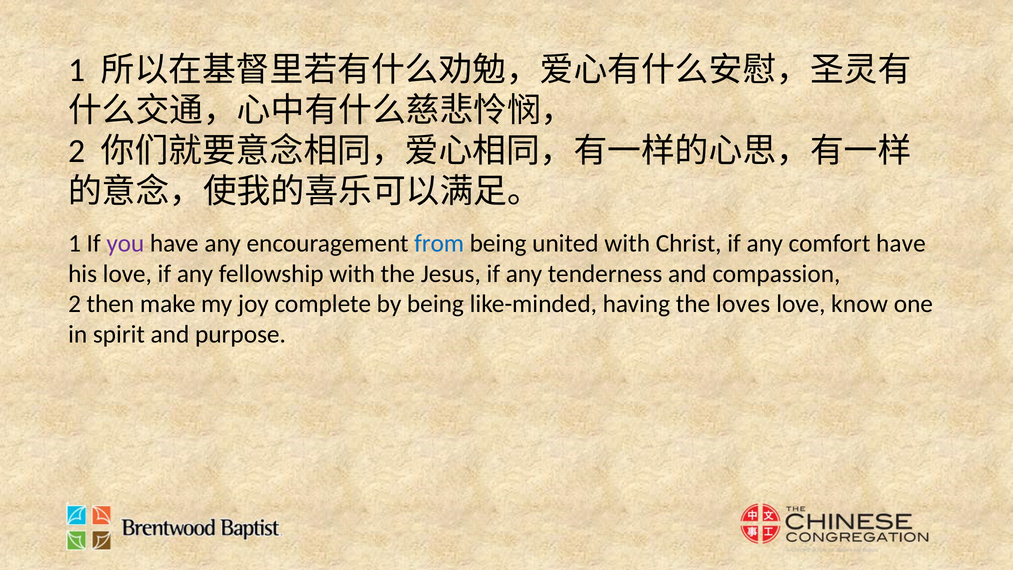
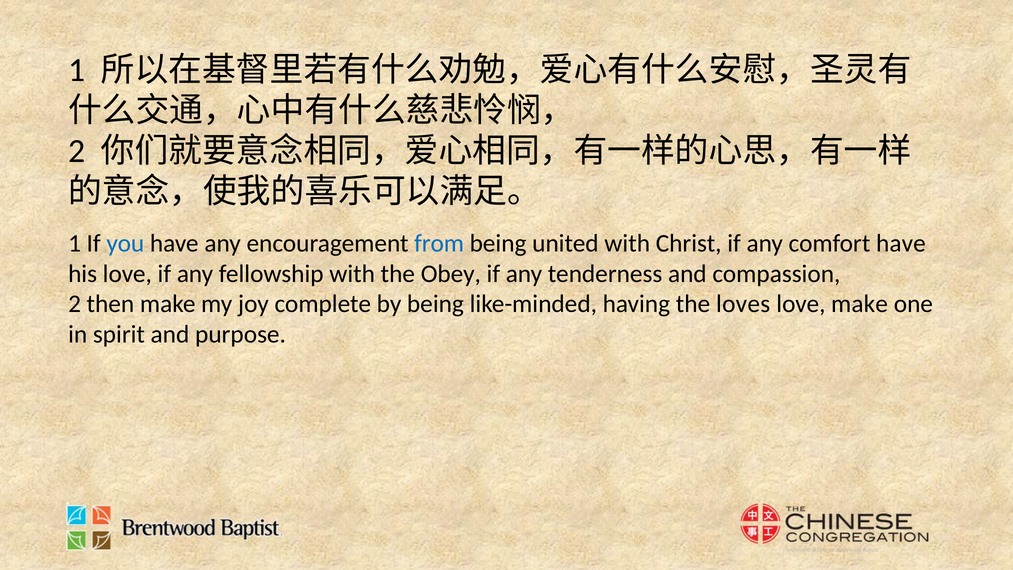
you colour: purple -> blue (125, 243)
Jesus: Jesus -> Obey (451, 274)
love know: know -> make (860, 304)
